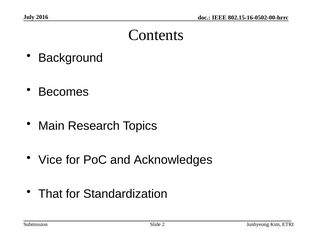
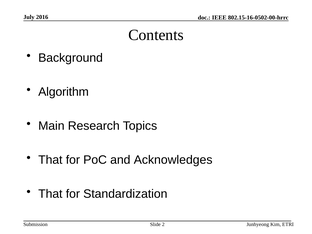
Becomes: Becomes -> Algorithm (64, 92)
Vice: Vice -> That (50, 160)
